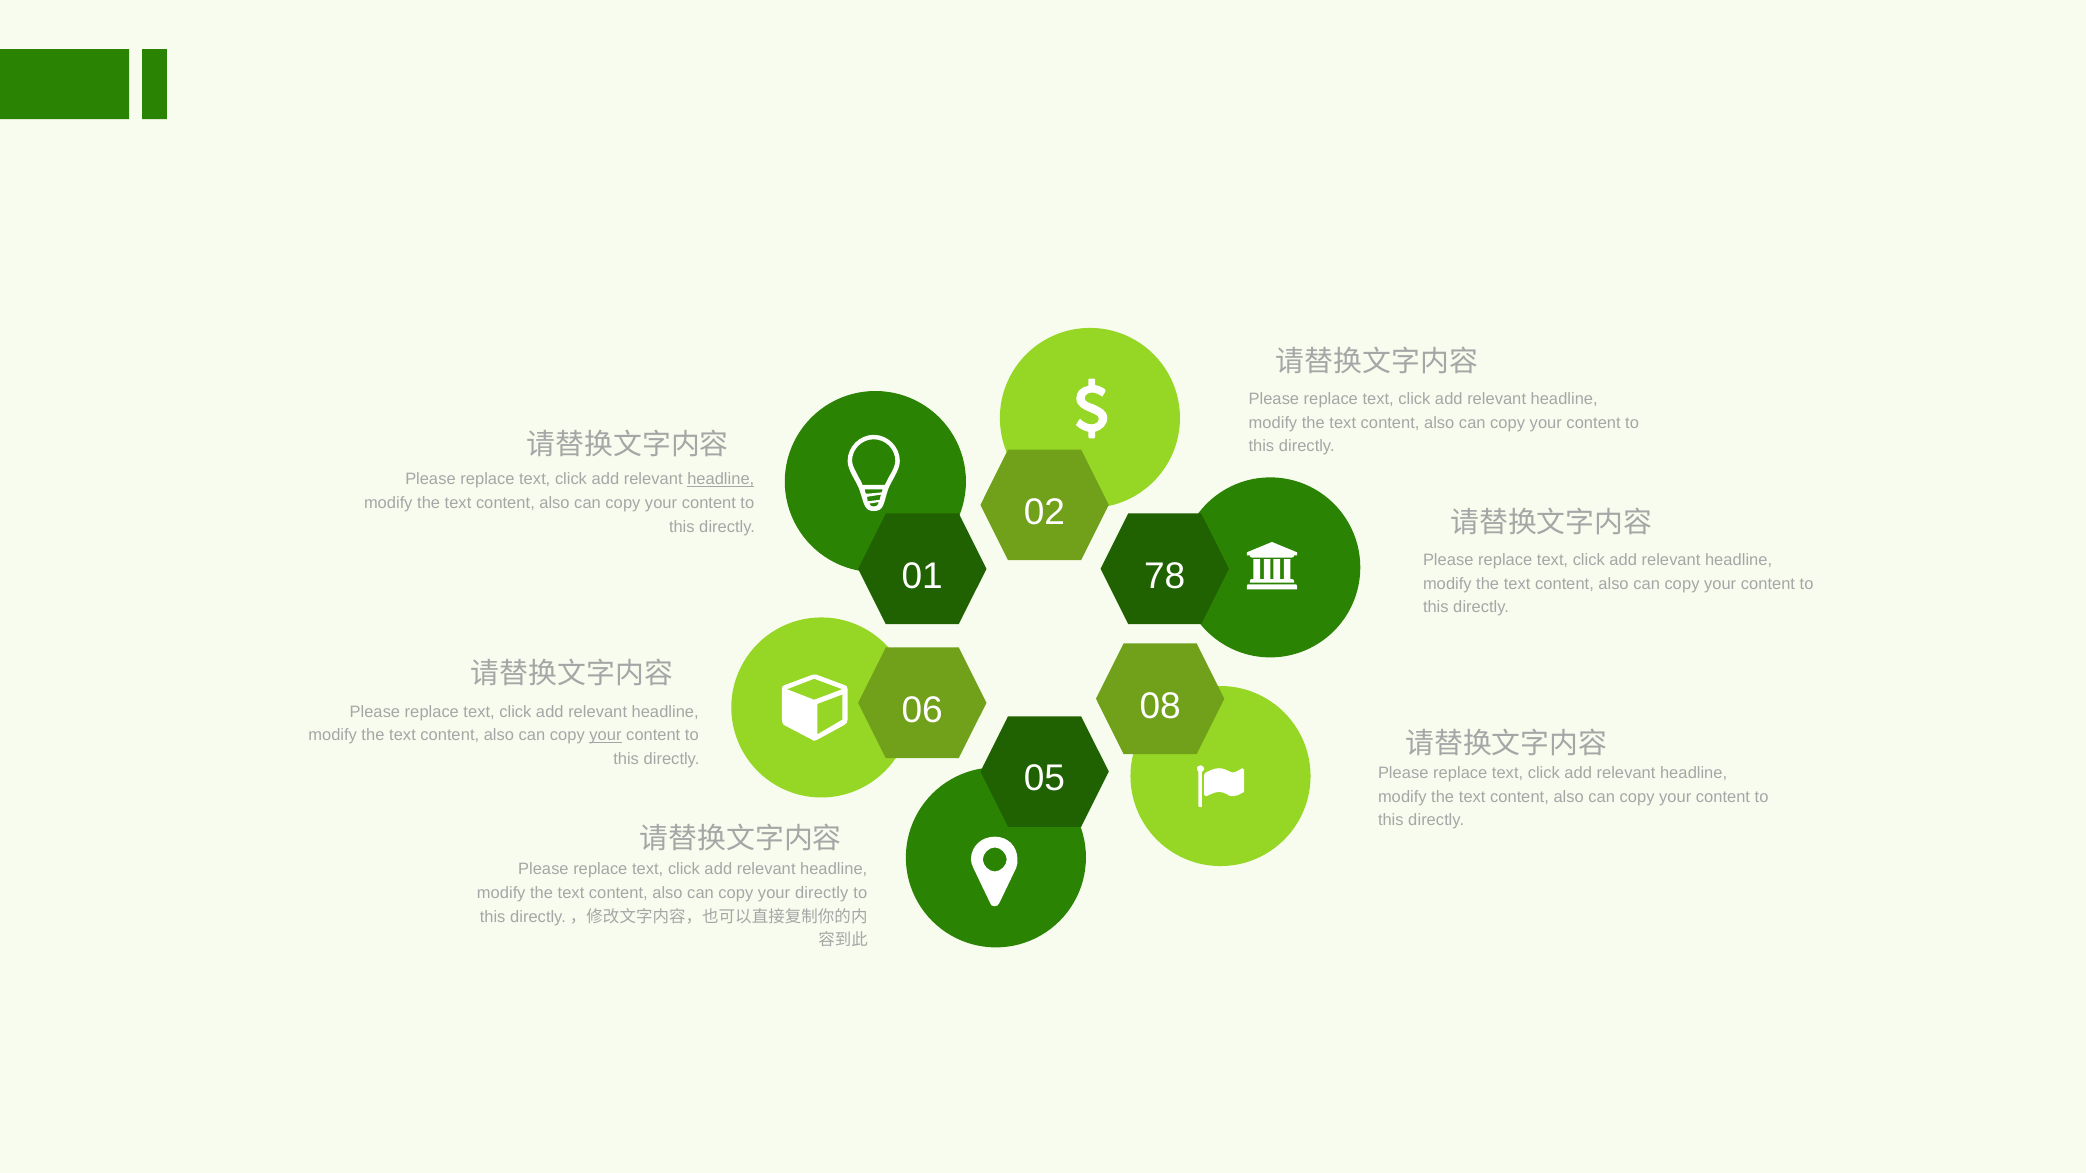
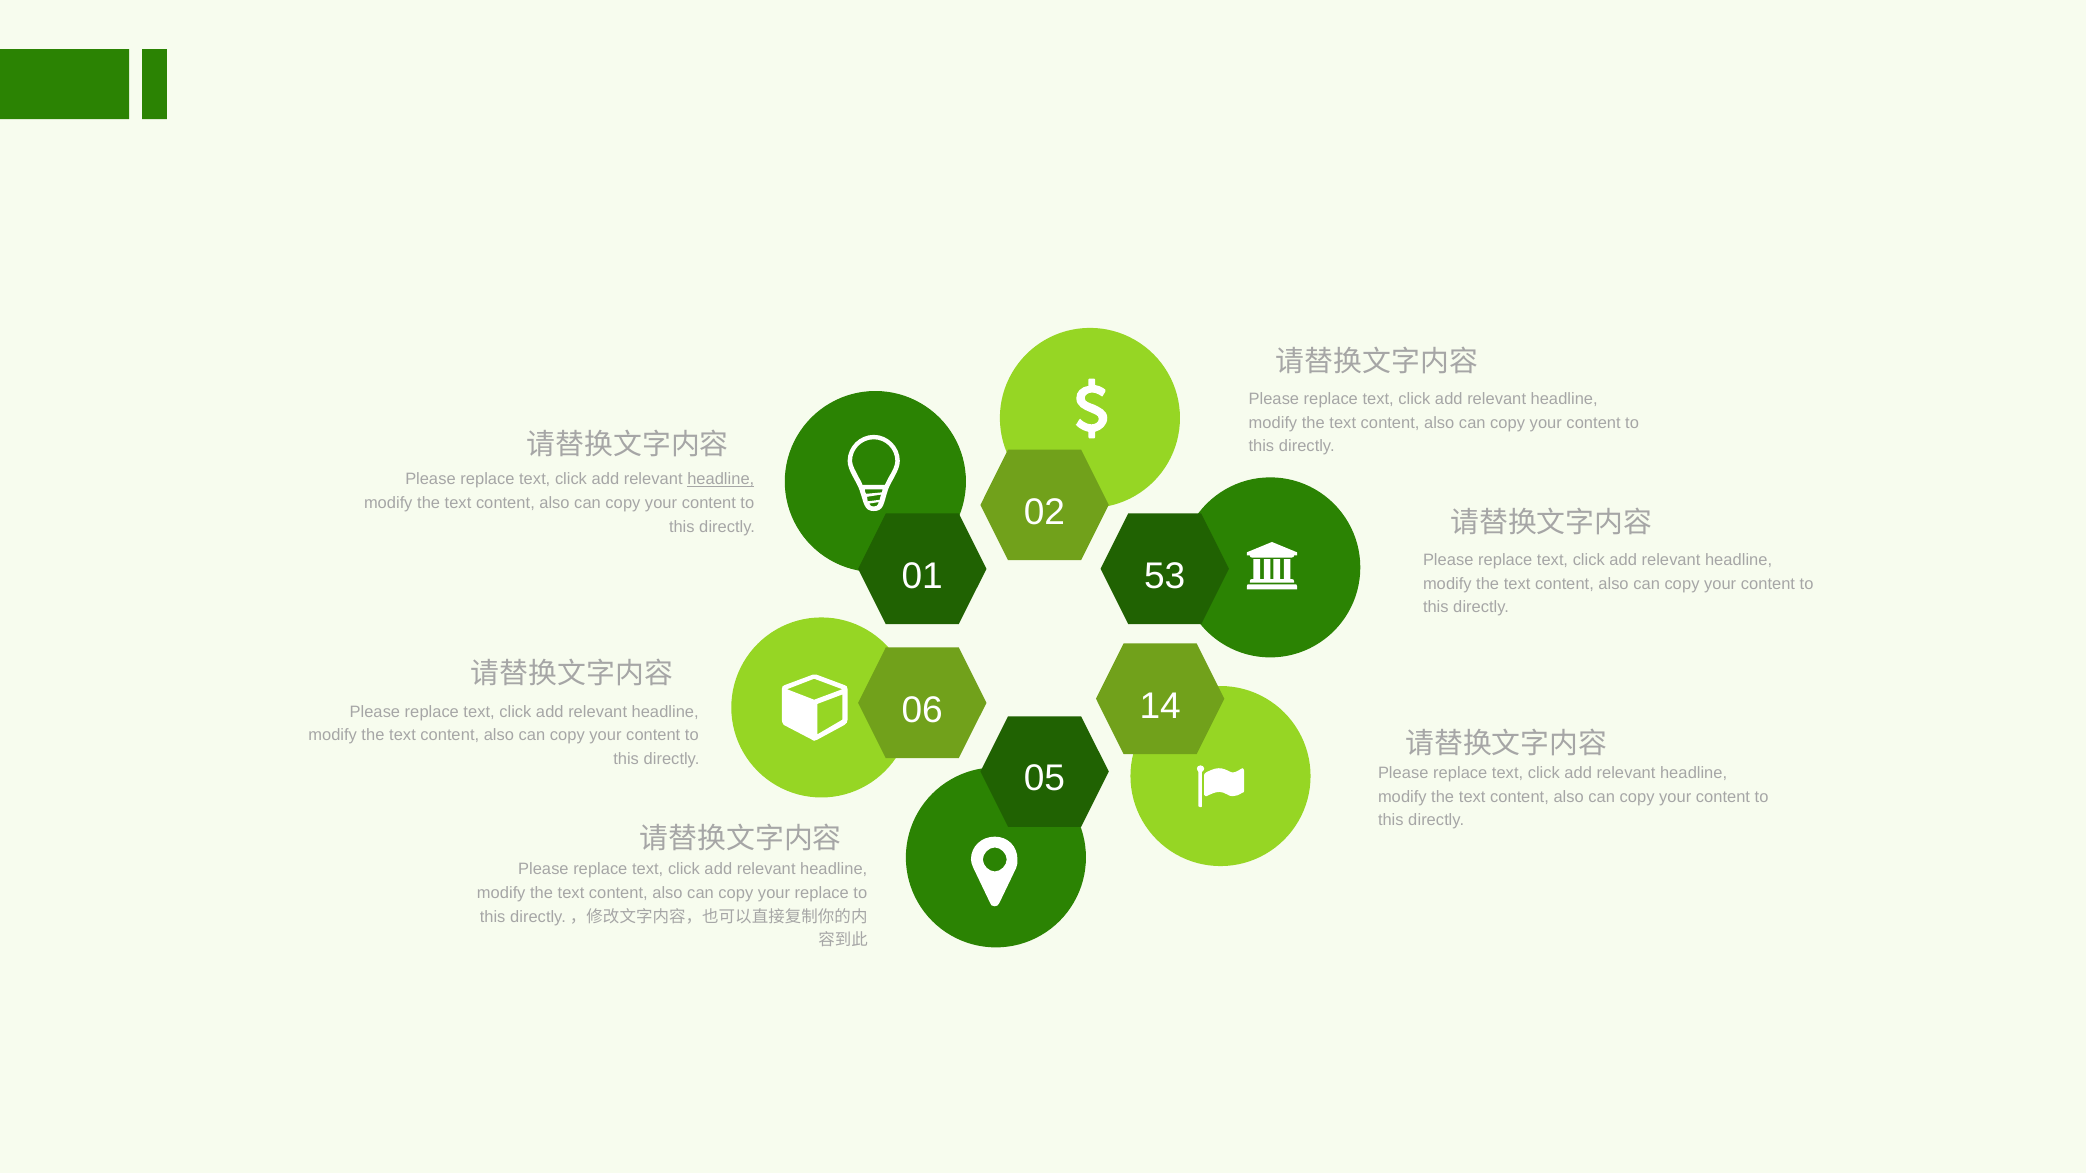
78: 78 -> 53 (1165, 576)
08: 08 -> 14 (1160, 706)
your underline: present -> none (605, 735)
your directly: directly -> replace (822, 893)
